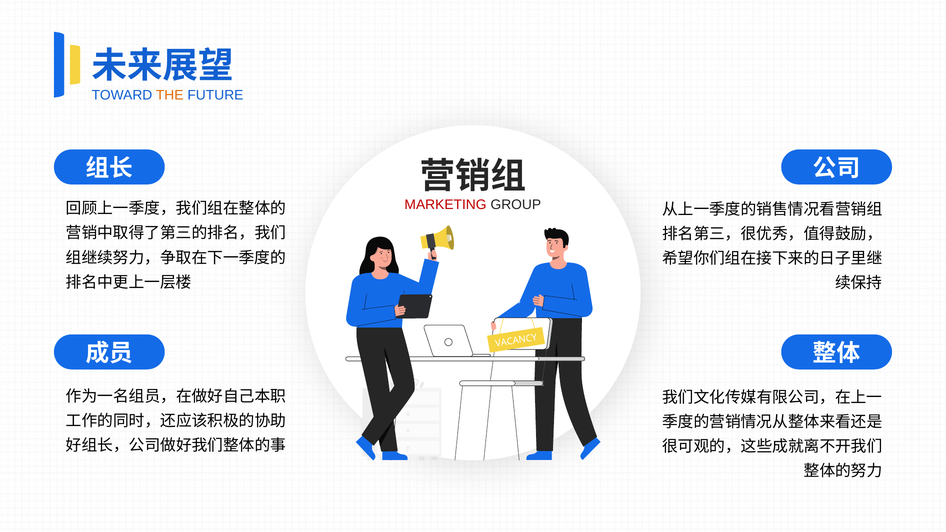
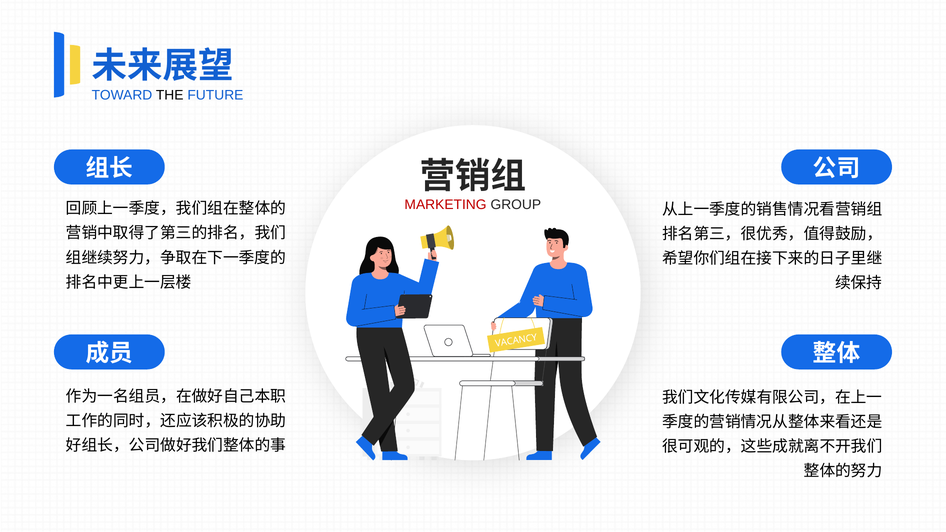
THE colour: orange -> black (170, 95)
